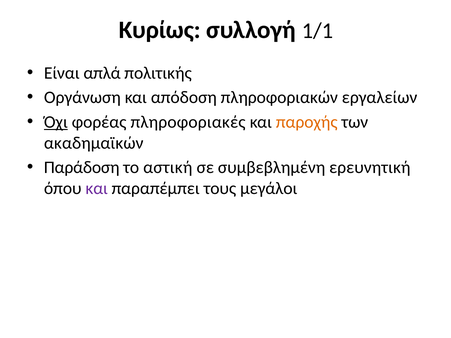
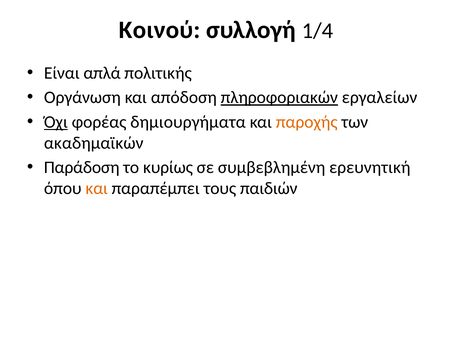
Κυρίως: Κυρίως -> Κοινού (160, 30)
1/1: 1/1 -> 1/4 (317, 31)
πληροφοριακών underline: none -> present (279, 98)
πληροφοριακές: πληροφοριακές -> δημιουργήματα (188, 122)
αστική: αστική -> κυρίως (168, 168)
και colour: purple -> orange (97, 189)
μεγάλοι: μεγάλοι -> παιδιών (269, 189)
